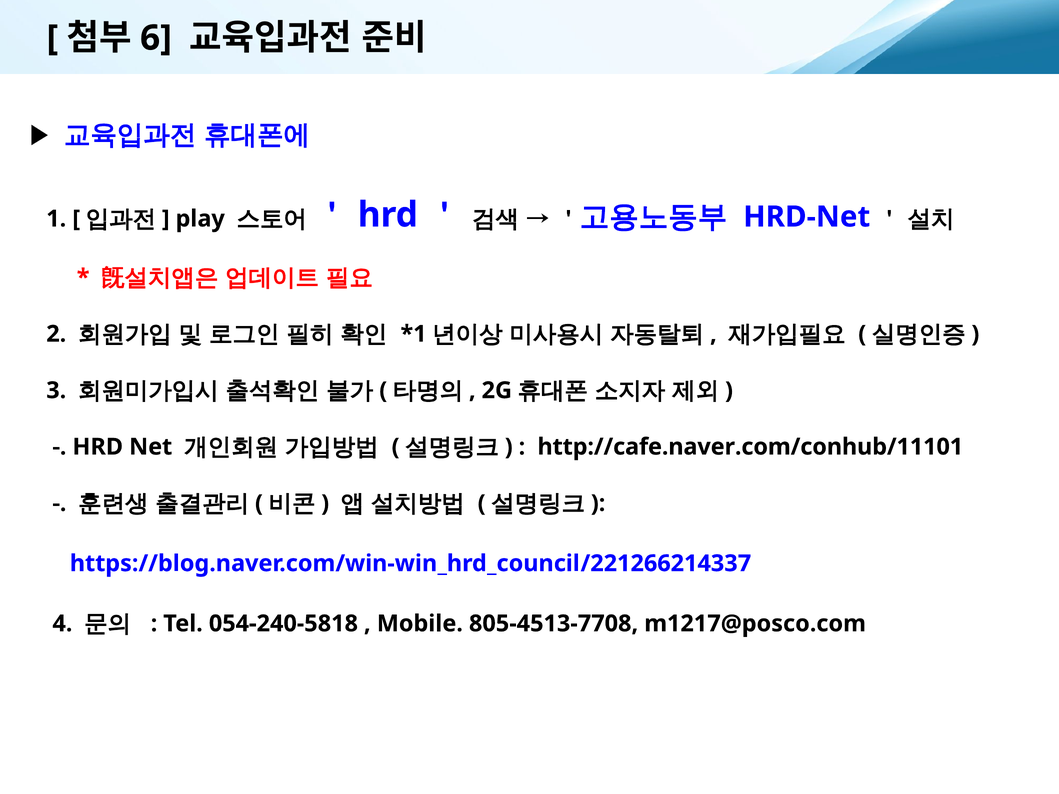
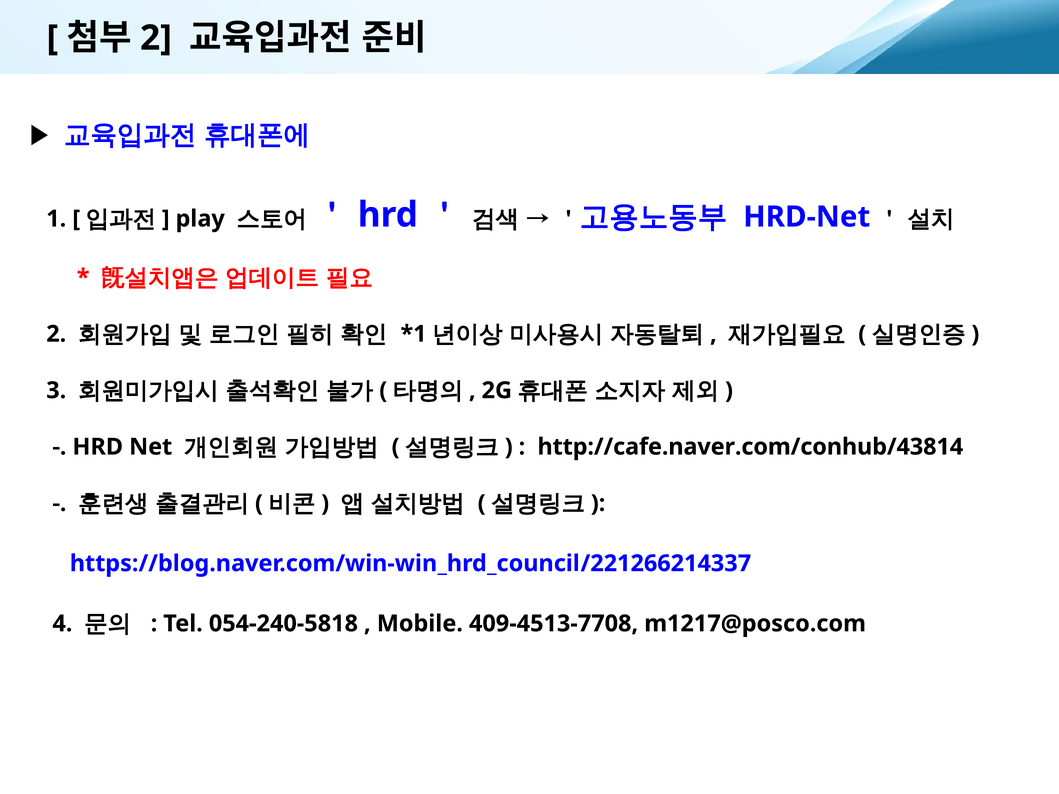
6: 6 -> 2 (156, 38)
http://cafe.naver.com/conhub/11101: http://cafe.naver.com/conhub/11101 -> http://cafe.naver.com/conhub/43814 (750, 447)
805-4513-7708: 805-4513-7708 -> 409-4513-7708 (554, 624)
